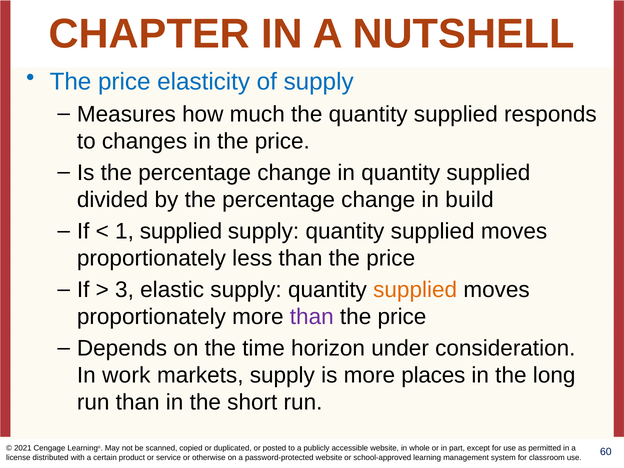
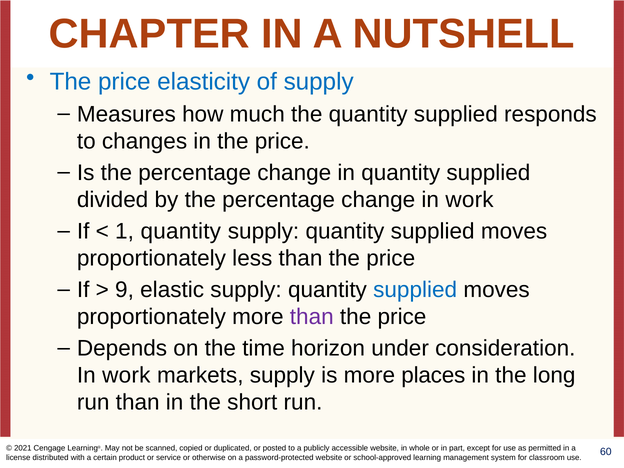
change in build: build -> work (470, 200)
1 supplied: supplied -> quantity (181, 231)
3: 3 -> 9 (124, 290)
supplied colour: orange -> blue (415, 290)
